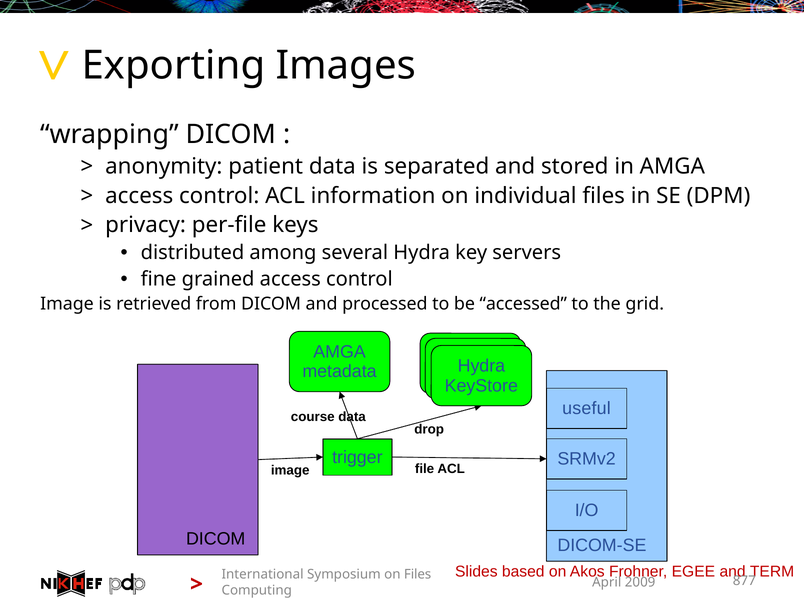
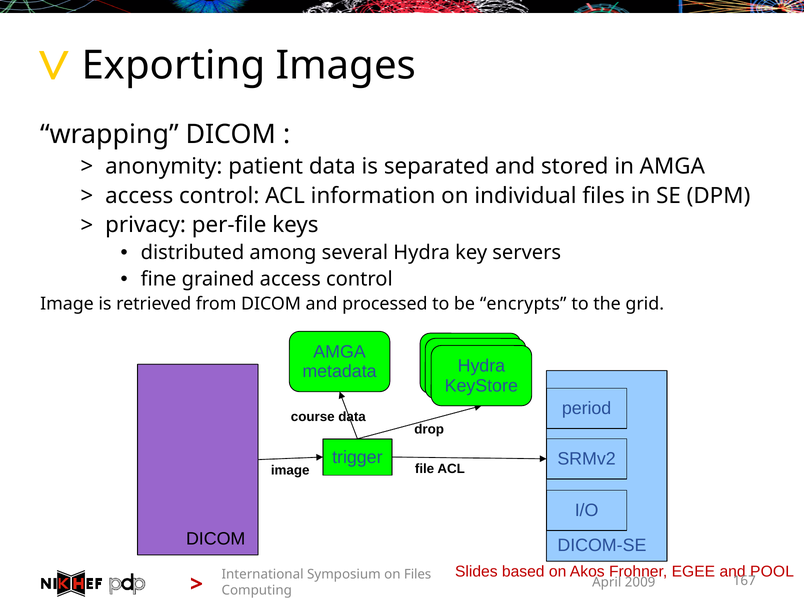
accessed: accessed -> encrypts (523, 304)
useful: useful -> period (587, 408)
TERM: TERM -> POOL (772, 572)
877: 877 -> 167 (744, 581)
